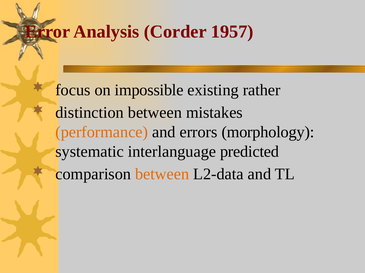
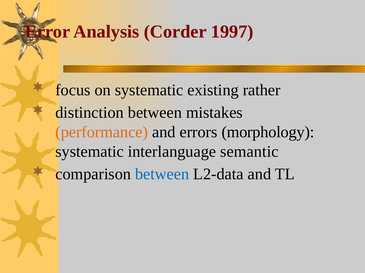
1957: 1957 -> 1997 (232, 32)
on impossible: impossible -> systematic (149, 90)
predicted: predicted -> semantic (249, 152)
between colour: orange -> blue (162, 175)
